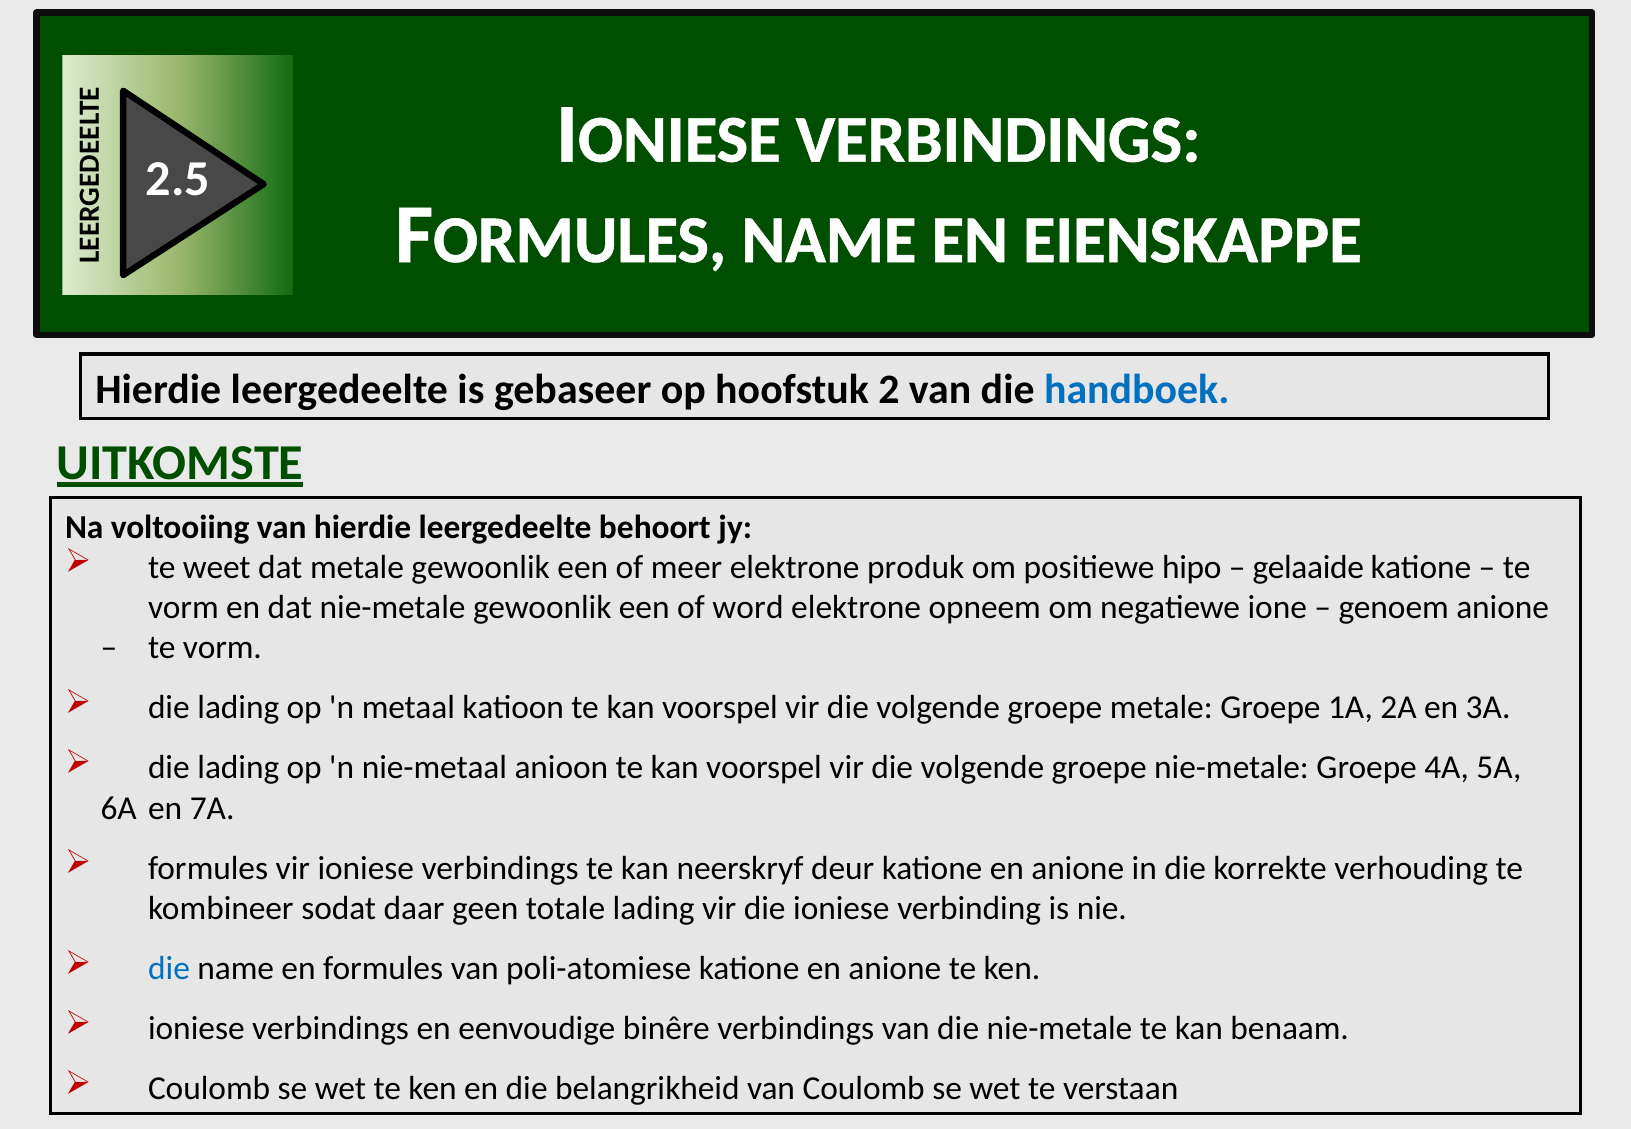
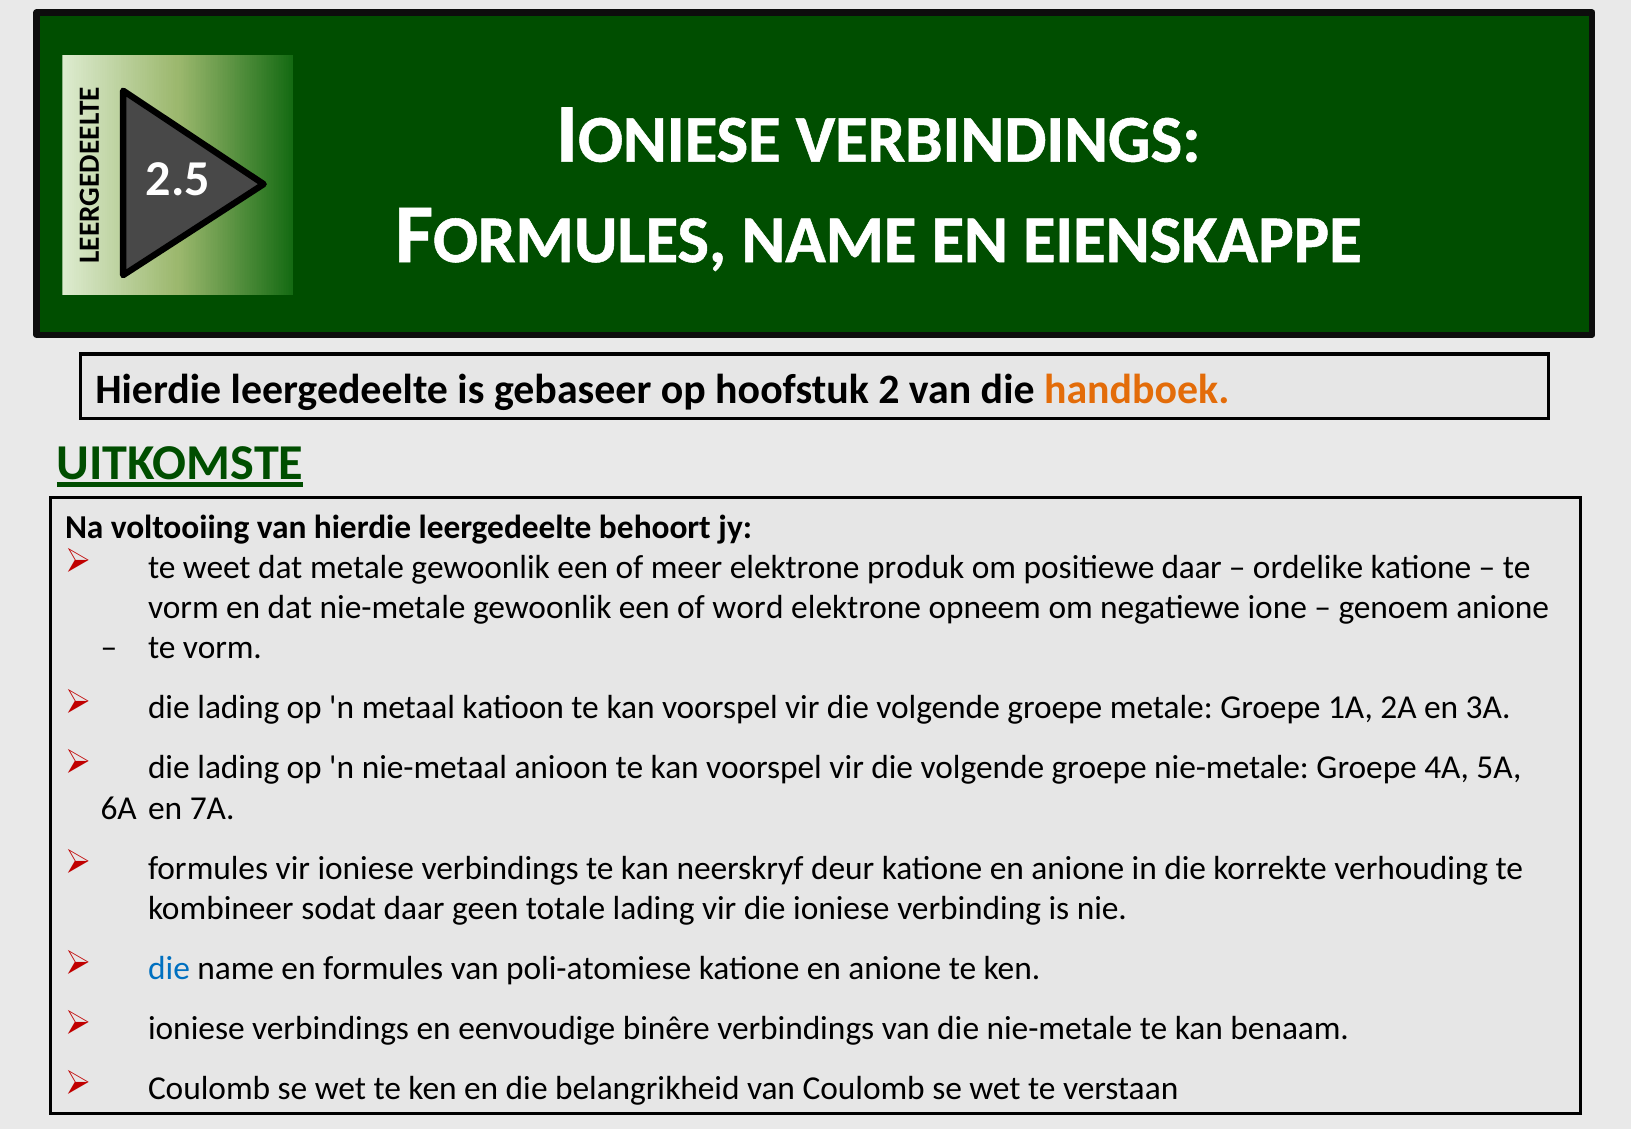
handboek colour: blue -> orange (1137, 389)
positiewe hipo: hipo -> daar (1192, 567)
gelaaide: gelaaide -> ordelike (1308, 567)
